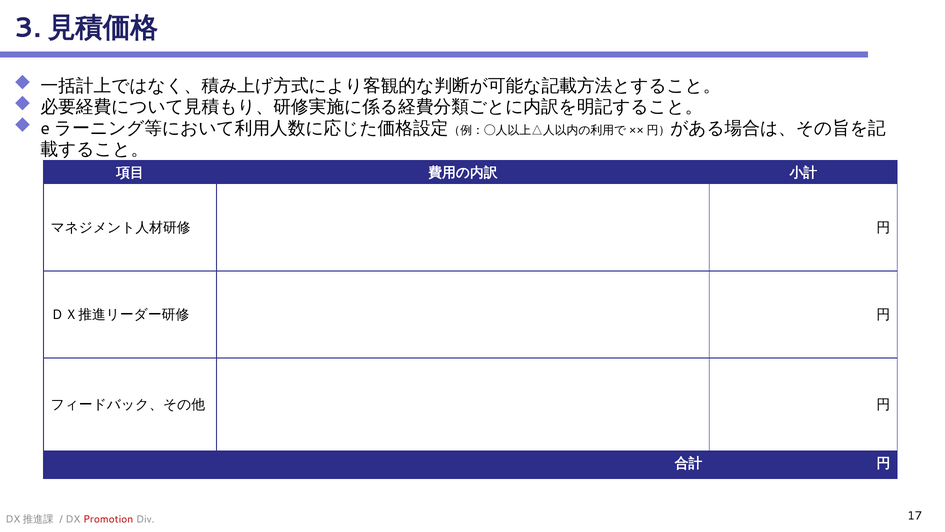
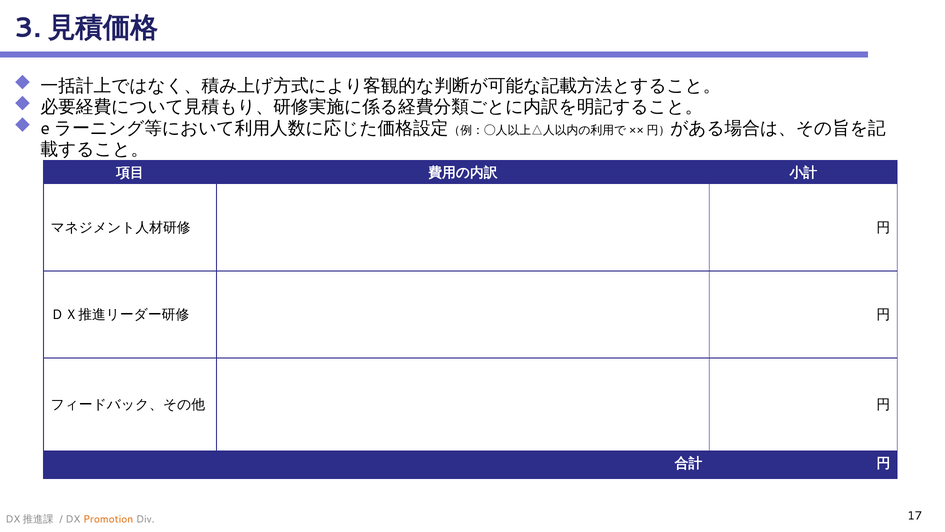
Promotion colour: red -> orange (108, 519)
